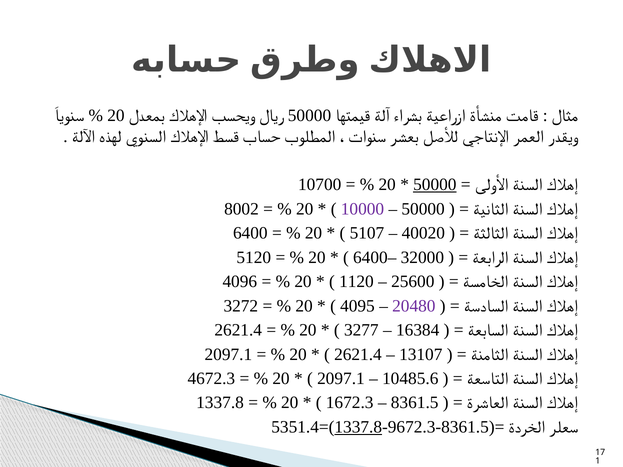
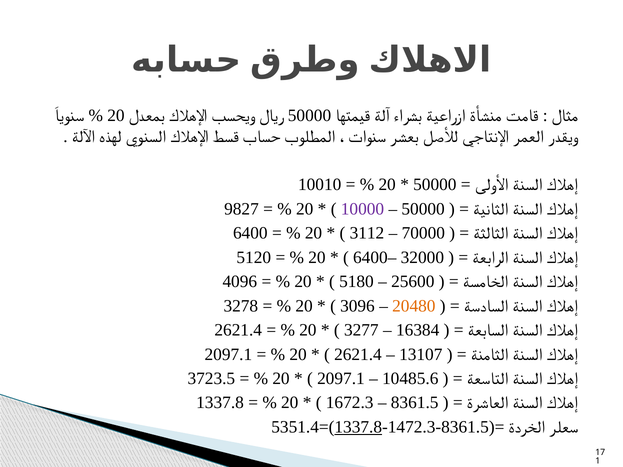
10700: 10700 -> 10010 (320, 185)
50000 underline: present -> none (435, 185)
8002: 8002 -> 9827 (241, 209)
5107: 5107 -> 3112 (367, 233)
40020: 40020 -> 70000 (423, 233)
1120: 1120 -> 5180 (356, 282)
3272: 3272 -> 3278 (241, 306)
4095: 4095 -> 3096 (357, 306)
20480 colour: purple -> orange (414, 306)
4672.3: 4672.3 -> 3723.5 (211, 379)
9672.3: 9672.3 -> 1472.3 (412, 427)
